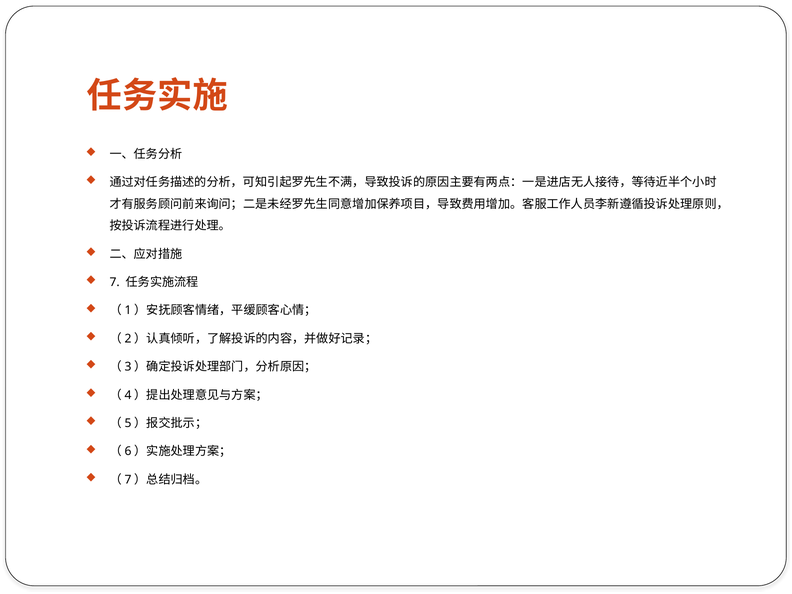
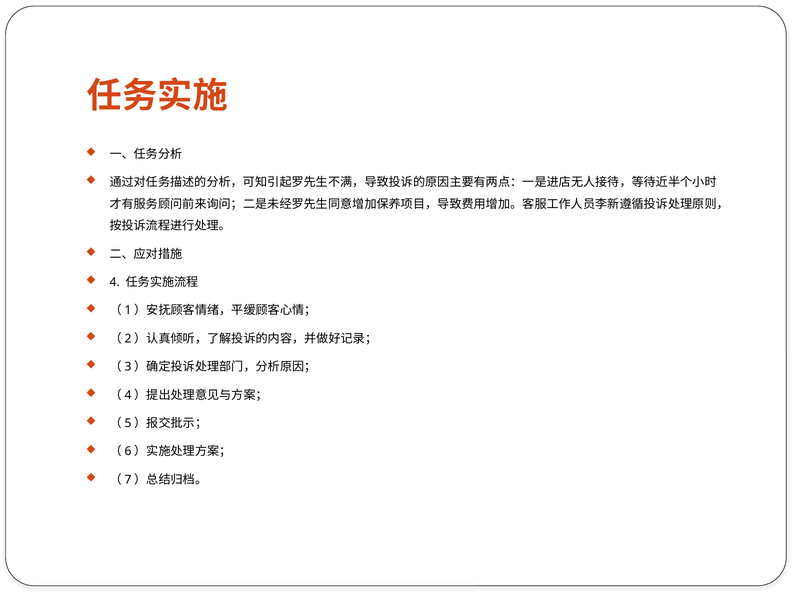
7: 7 -> 4 (115, 282)
